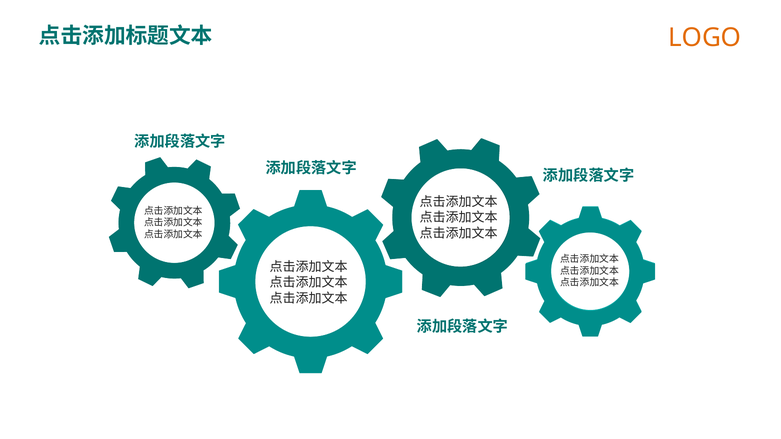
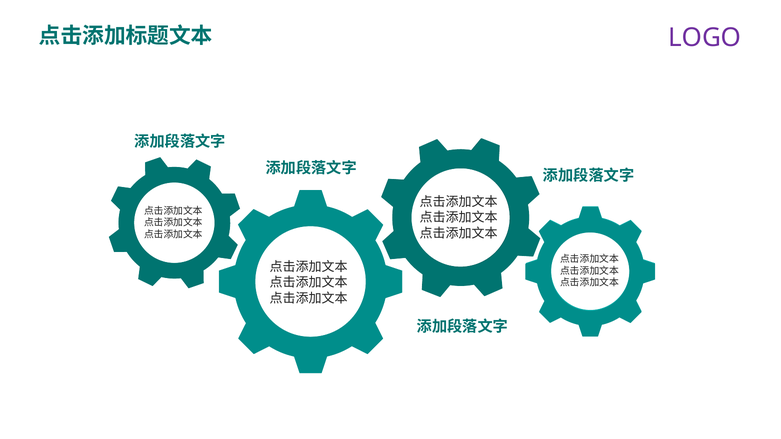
LOGO colour: orange -> purple (705, 38)
